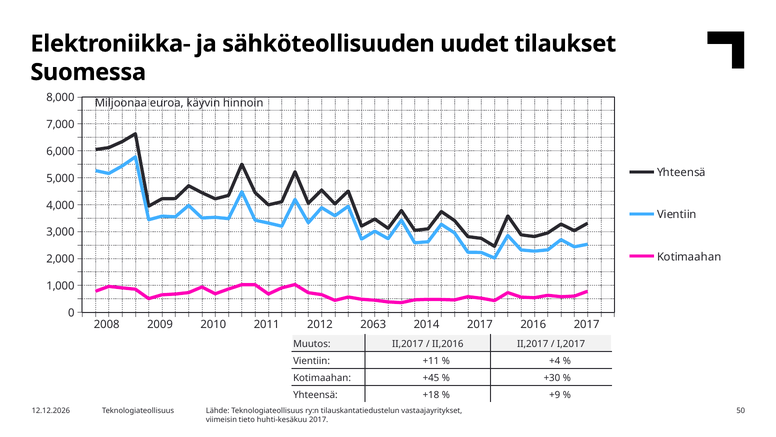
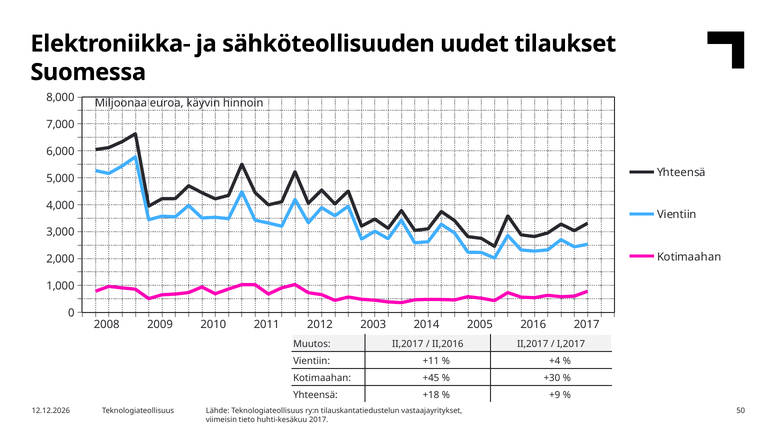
2063: 2063 -> 2003 (373, 324)
2014 2017: 2017 -> 2005 (480, 324)
